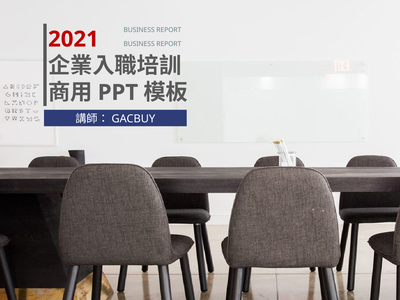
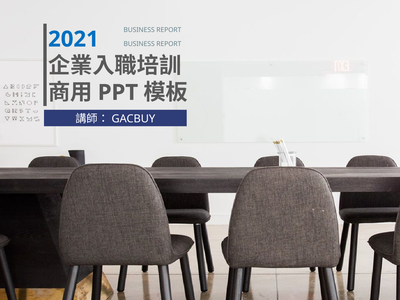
2021 colour: red -> blue (73, 39)
